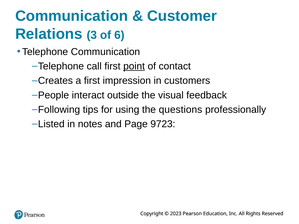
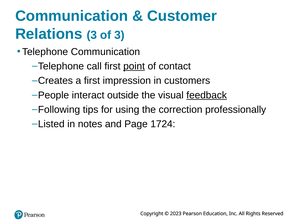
of 6: 6 -> 3 (119, 35)
feedback underline: none -> present (207, 95)
questions: questions -> correction (181, 110)
9723: 9723 -> 1724 (163, 124)
